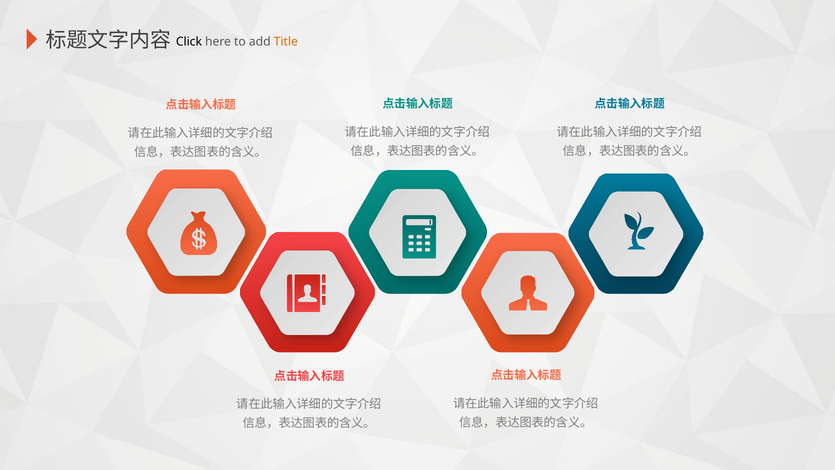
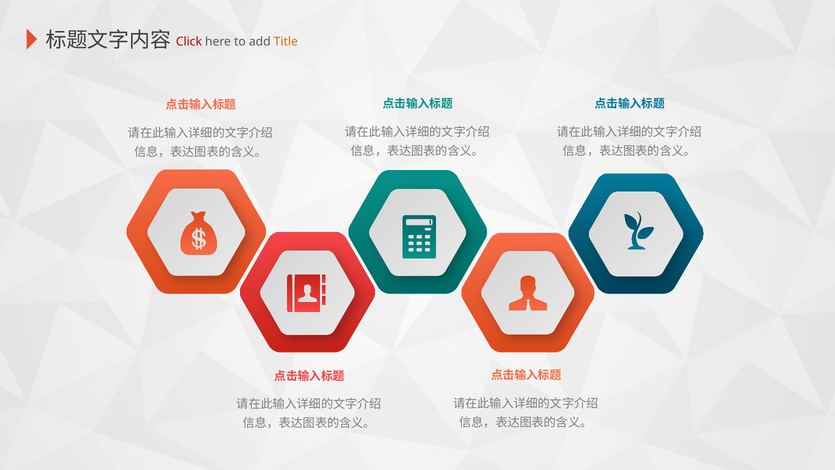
Click colour: black -> red (189, 42)
